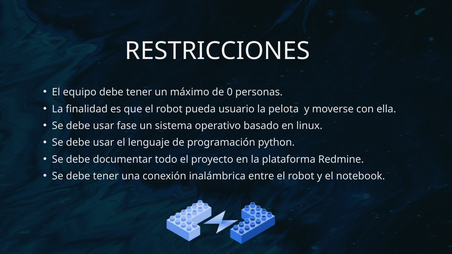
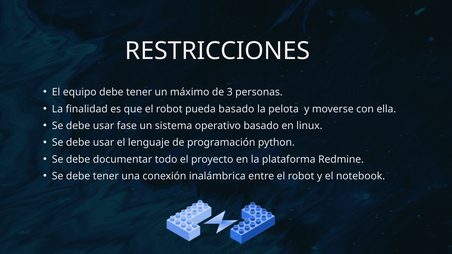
0: 0 -> 3 (230, 92)
pueda usuario: usuario -> basado (236, 109)
